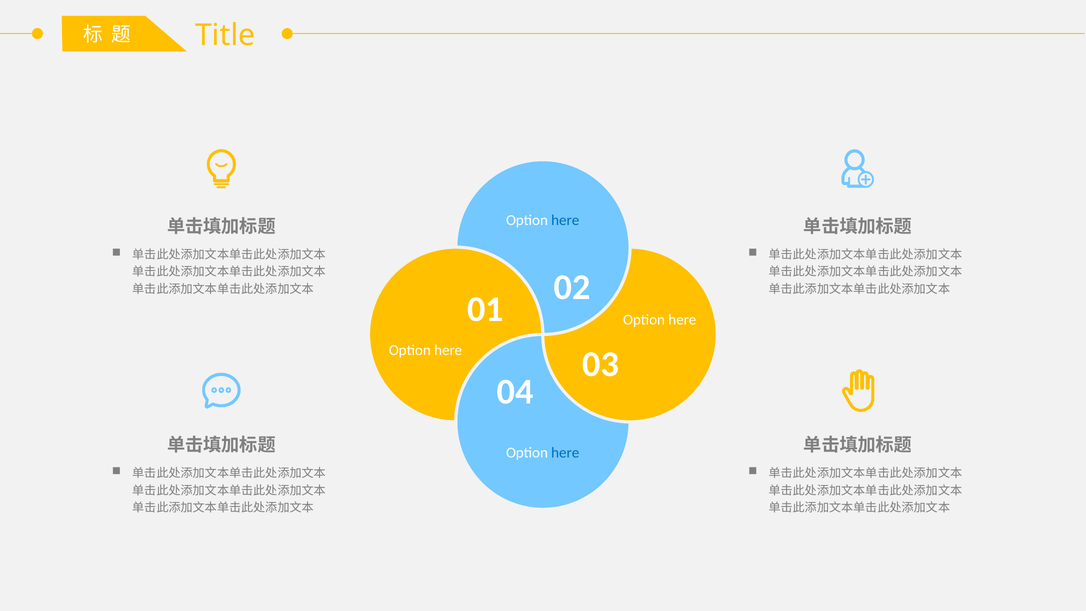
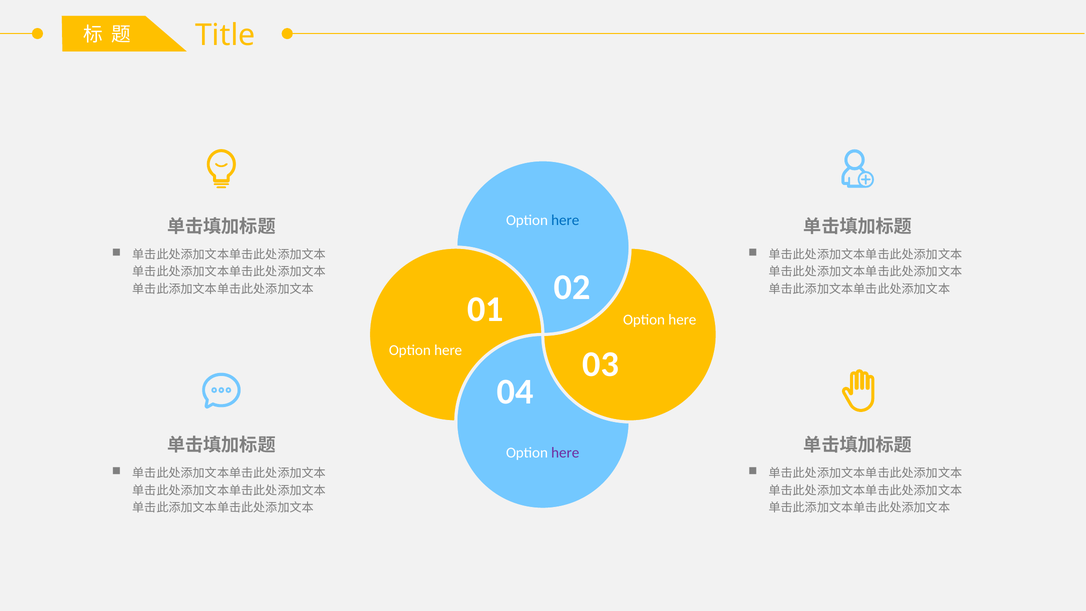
here colour: blue -> purple (565, 453)
